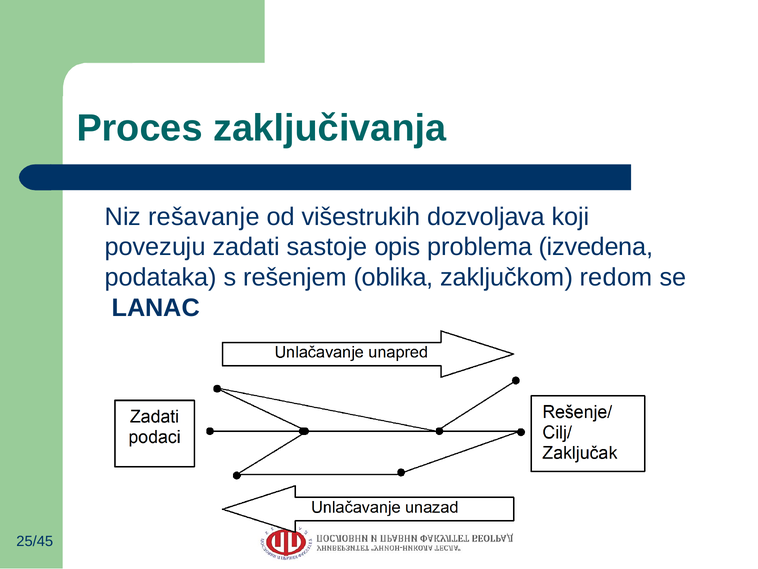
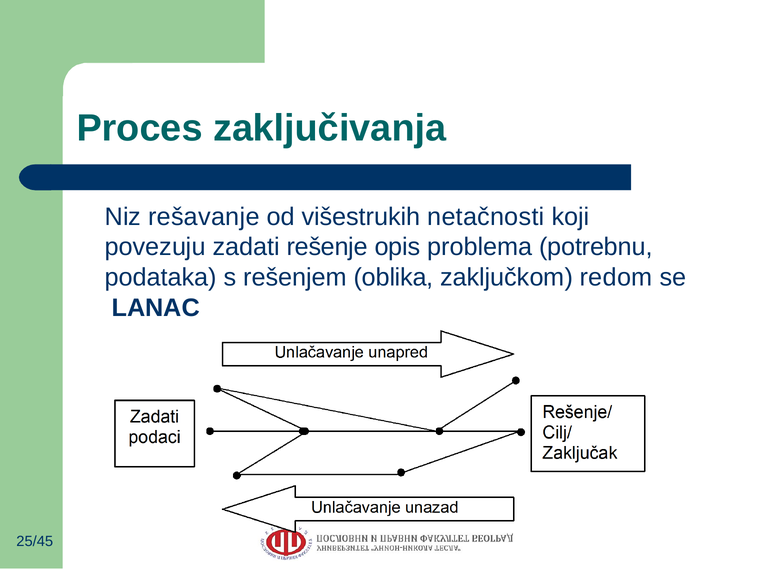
dozvoljava: dozvoljava -> netačnosti (486, 217)
sastoje: sastoje -> rešenje (327, 247)
izvedena: izvedena -> potrebnu (596, 247)
